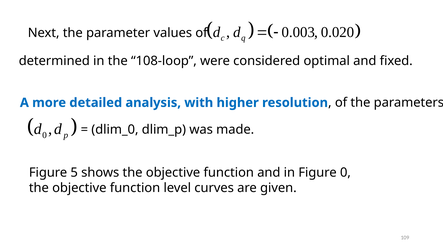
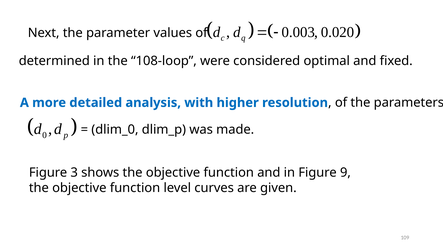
5: 5 -> 3 (74, 173)
Figure 0: 0 -> 9 (345, 173)
